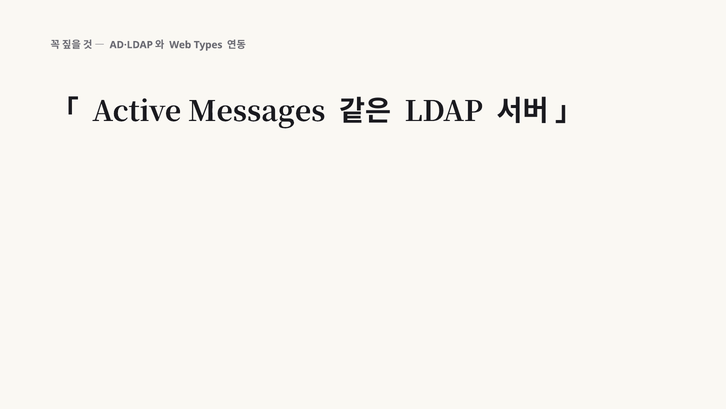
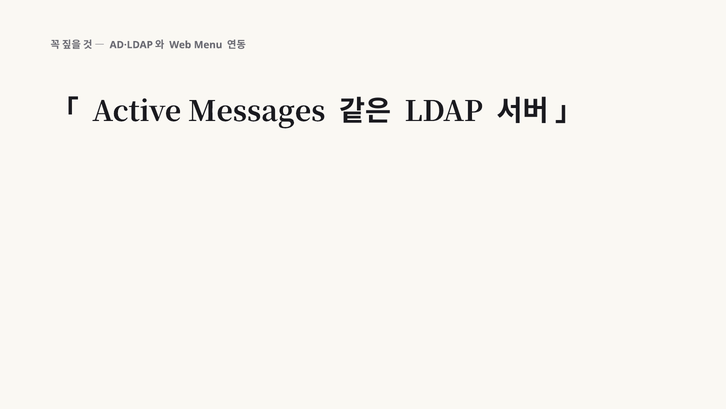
Types: Types -> Menu (208, 45)
